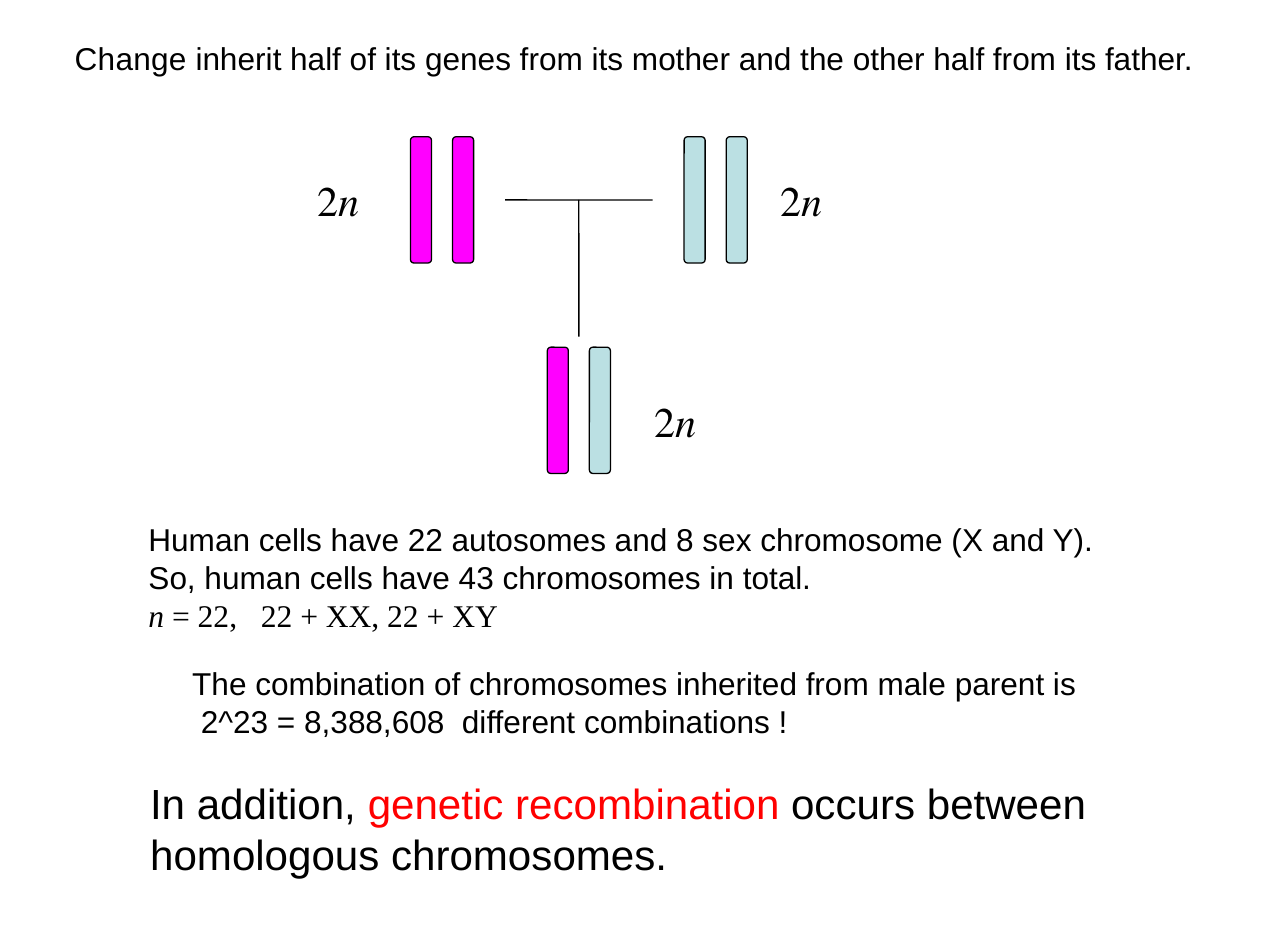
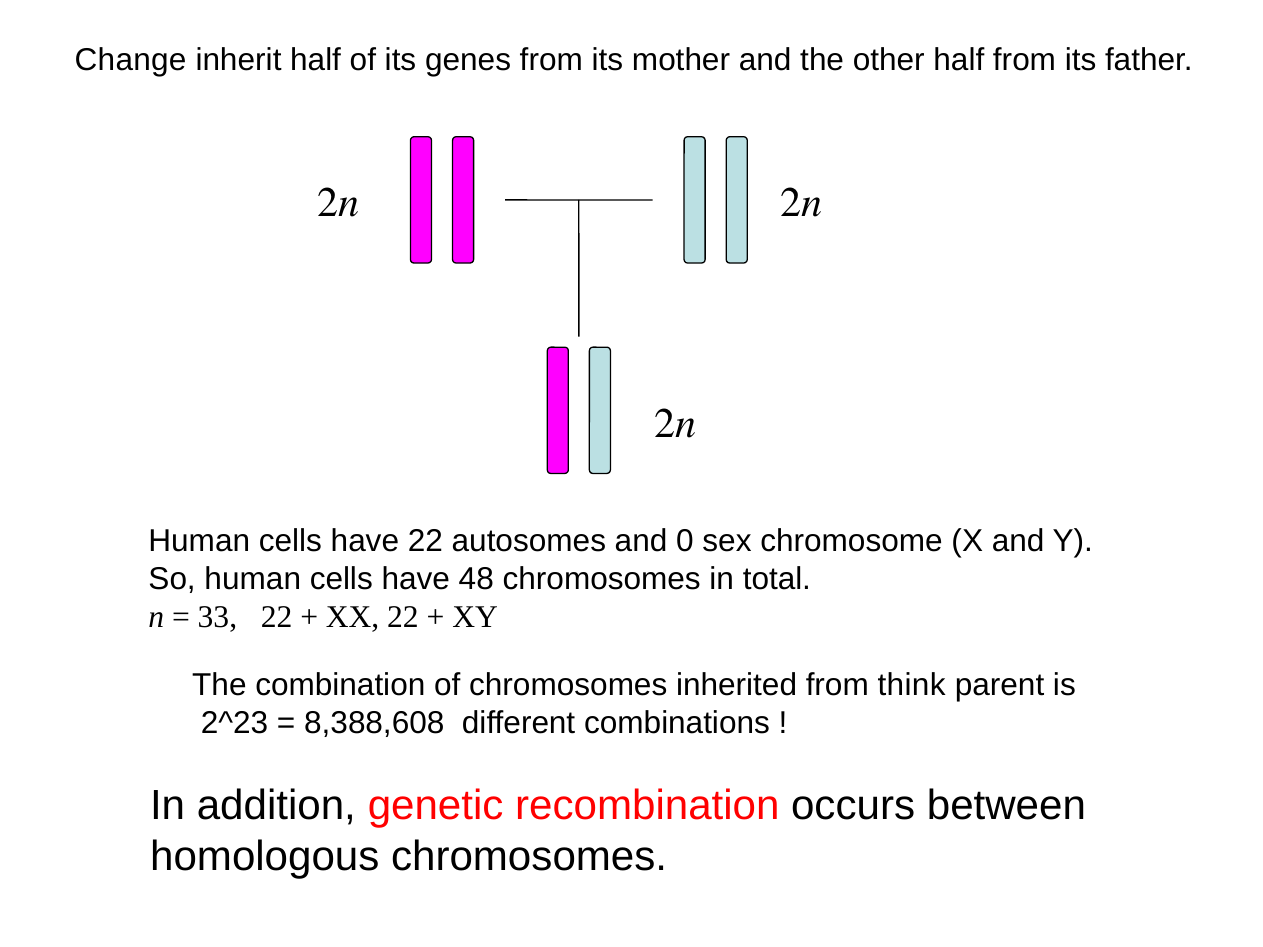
8: 8 -> 0 (685, 541)
43: 43 -> 48 (476, 579)
22: 22 -> 33 (217, 617)
male: male -> think (912, 685)
